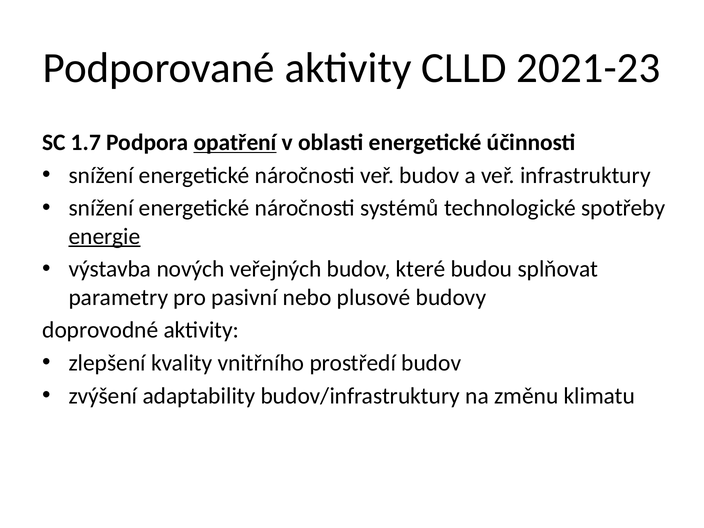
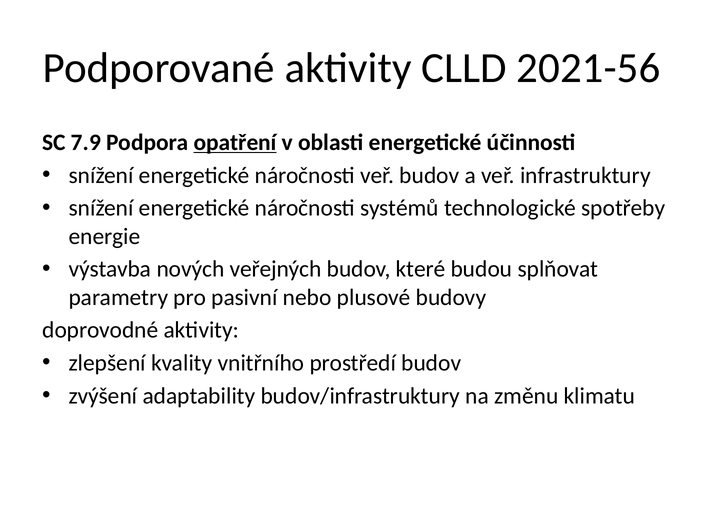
2021-23: 2021-23 -> 2021-56 (588, 68)
1.7: 1.7 -> 7.9 (86, 142)
energie underline: present -> none (104, 236)
